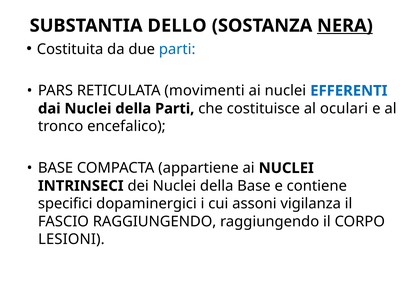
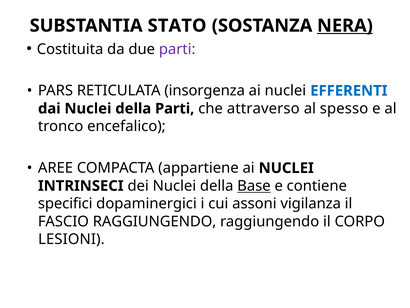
DELLO: DELLO -> STATO (177, 26)
parti colour: blue -> purple (177, 49)
movimenti: movimenti -> insorgenza (205, 91)
costituisce: costituisce -> attraverso (263, 108)
oculari: oculari -> spesso (344, 108)
BASE: BASE -> AREE (56, 168)
Base underline: none -> present (254, 186)
